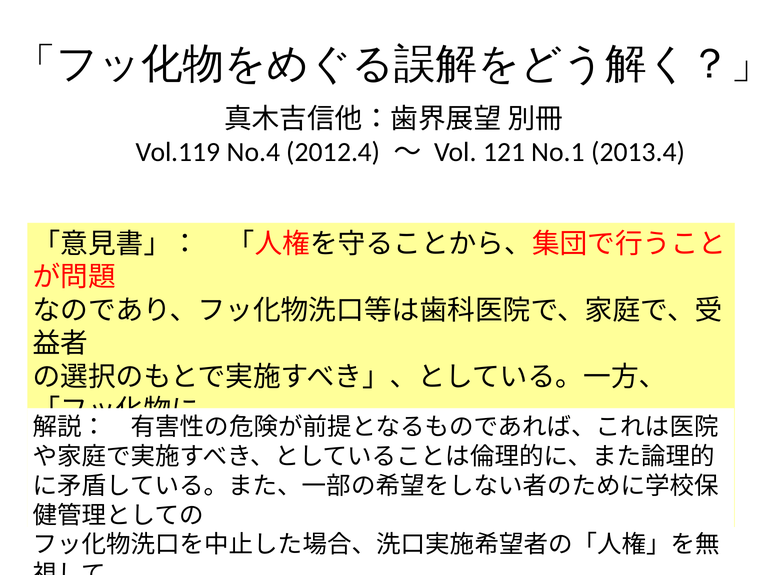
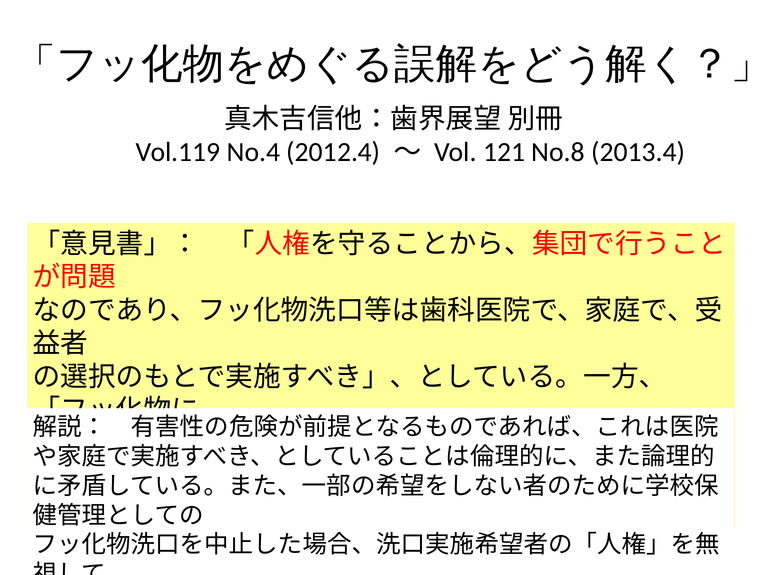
No.1: No.1 -> No.8 (558, 152)
